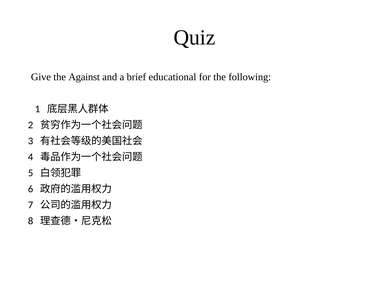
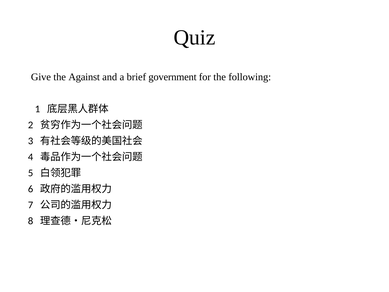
educational: educational -> government (173, 77)
